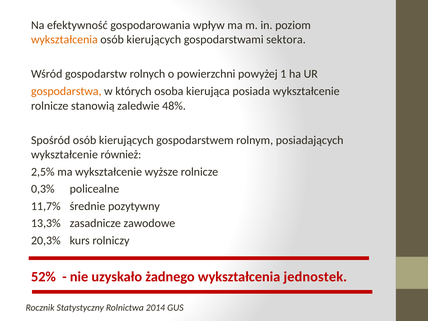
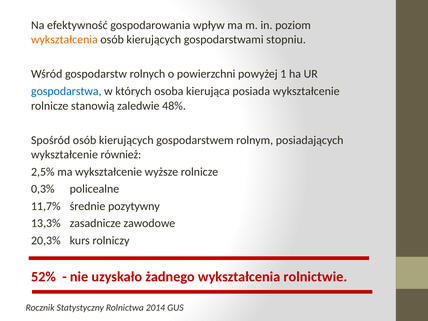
sektora: sektora -> stopniu (286, 40)
gospodarstwa colour: orange -> blue (66, 91)
jednostek: jednostek -> rolnictwie (315, 277)
